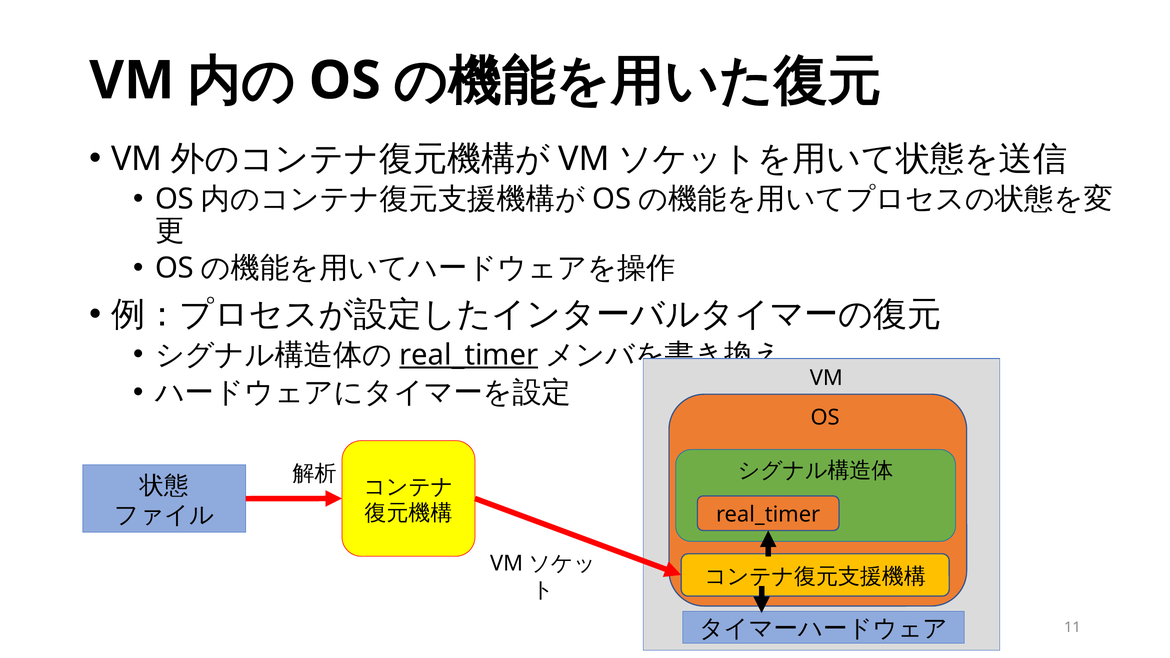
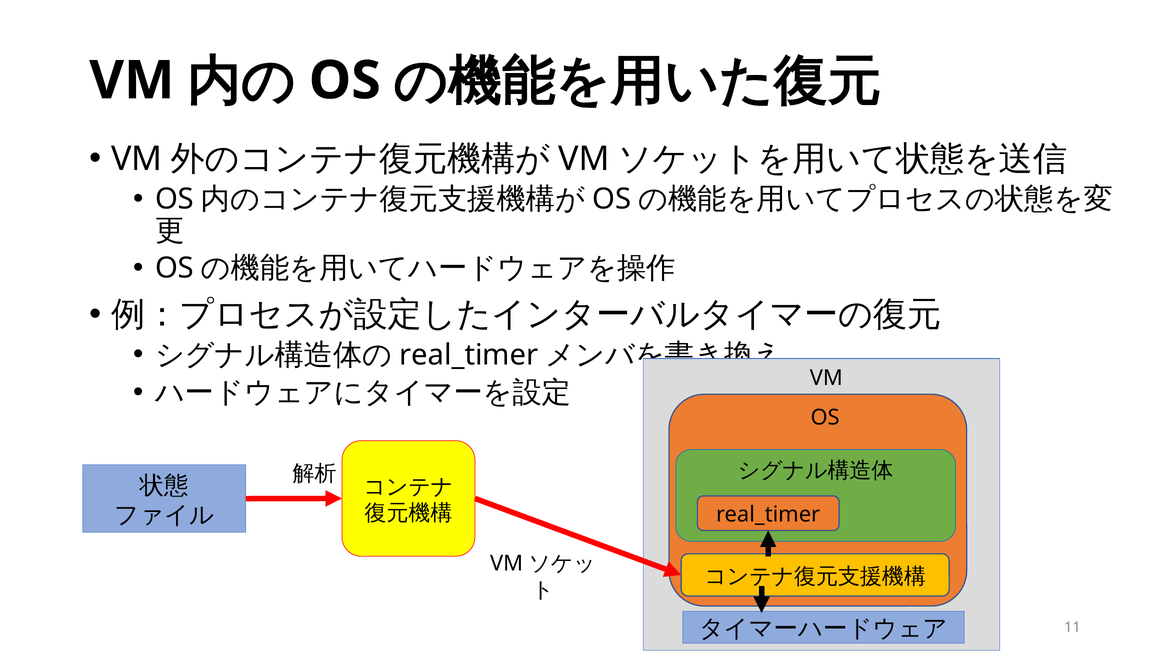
real_timer underline: present -> none (469, 355)
